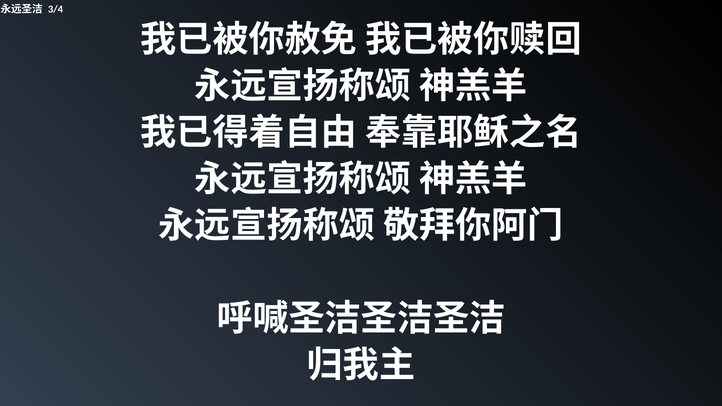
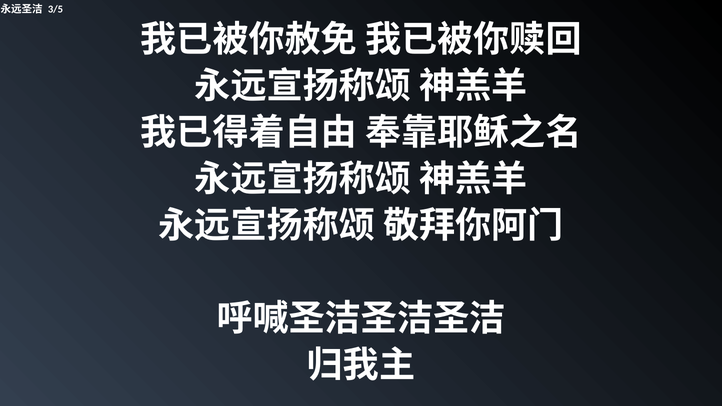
3/4: 3/4 -> 3/5 (55, 9)
